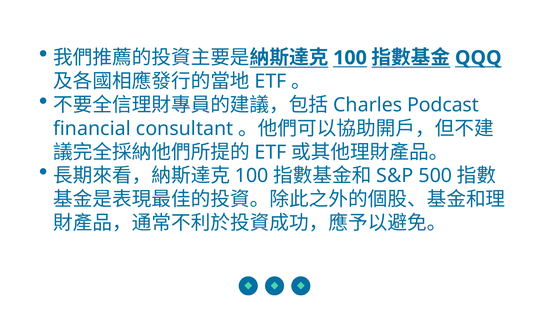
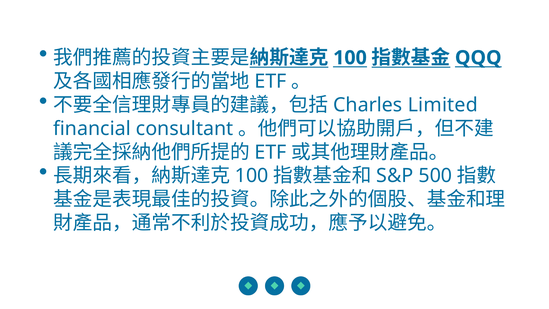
Podcast: Podcast -> Limited (443, 105)
